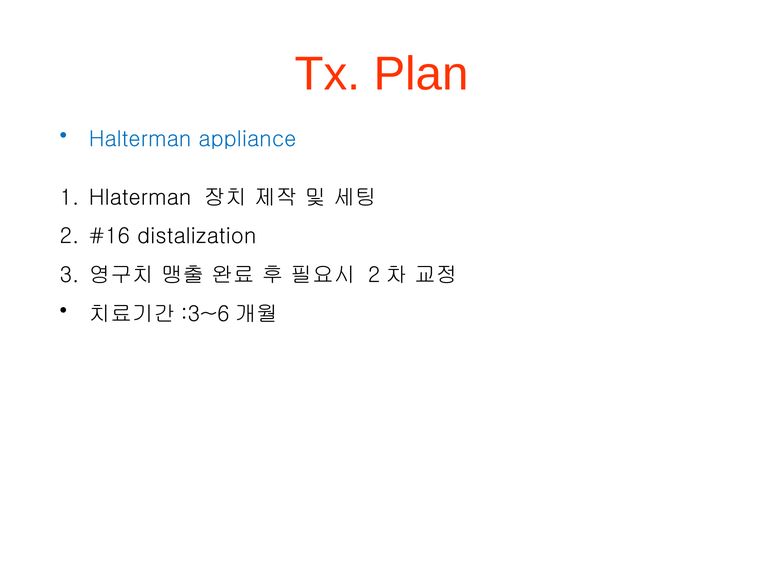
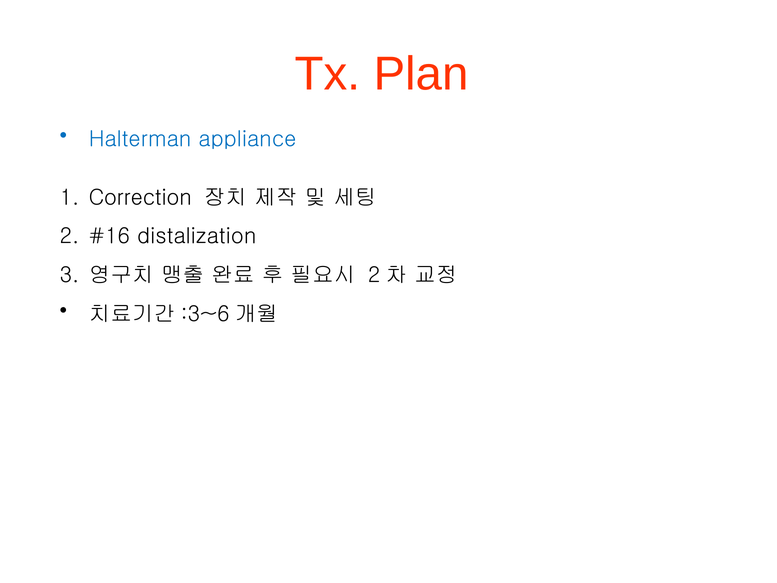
Hlaterman: Hlaterman -> Correction (140, 197)
